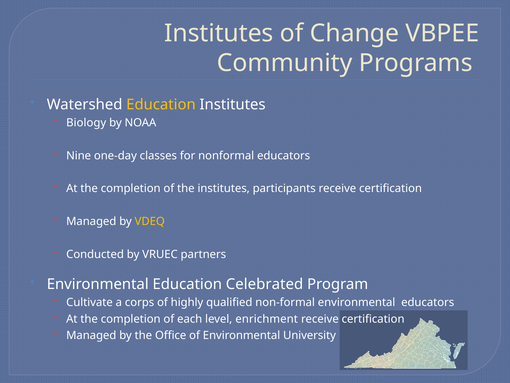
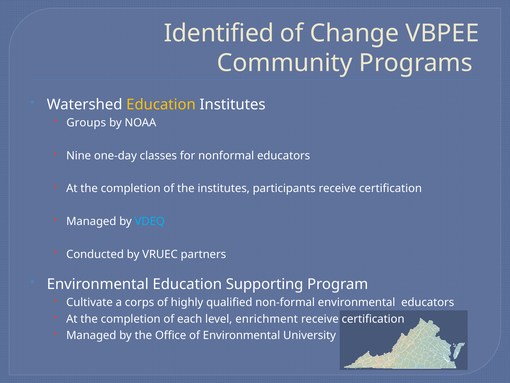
Institutes: Institutes -> Identified (219, 33)
Biology: Biology -> Groups (86, 123)
VDEQ colour: yellow -> light blue (150, 221)
Celebrated: Celebrated -> Supporting (265, 284)
